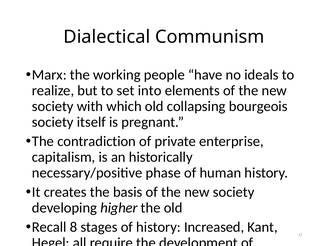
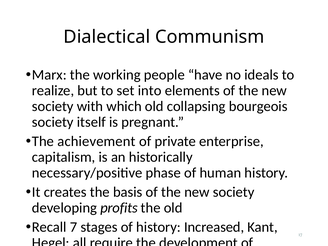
contradiction: contradiction -> achievement (96, 141)
higher: higher -> profits (119, 208)
8: 8 -> 7 (74, 227)
